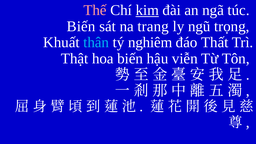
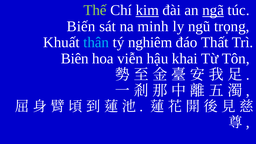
Thế colour: pink -> light green (95, 10)
ngã underline: none -> present (213, 10)
trang: trang -> minh (153, 26)
Thật: Thật -> Biên (75, 59)
hoa biến: biến -> viễn (130, 59)
viễn: viễn -> khai (185, 59)
